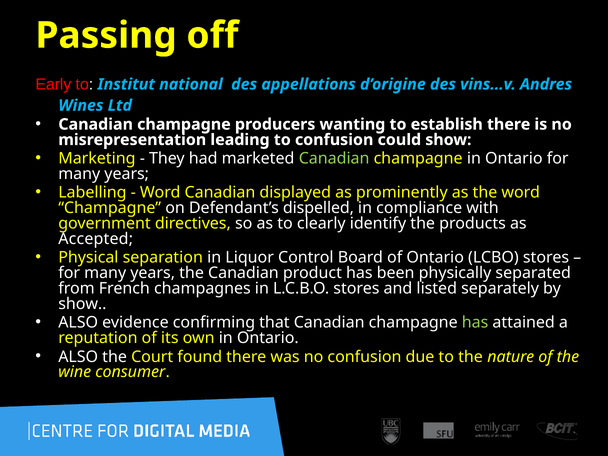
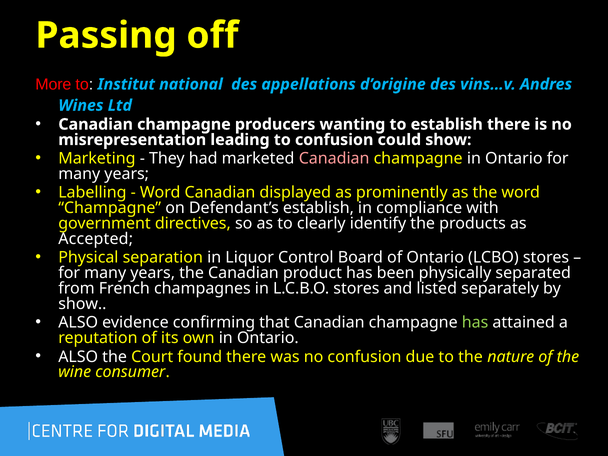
Early: Early -> More (53, 84)
Canadian colour: light green -> pink (334, 159)
Defendant’s dispelled: dispelled -> establish (318, 208)
